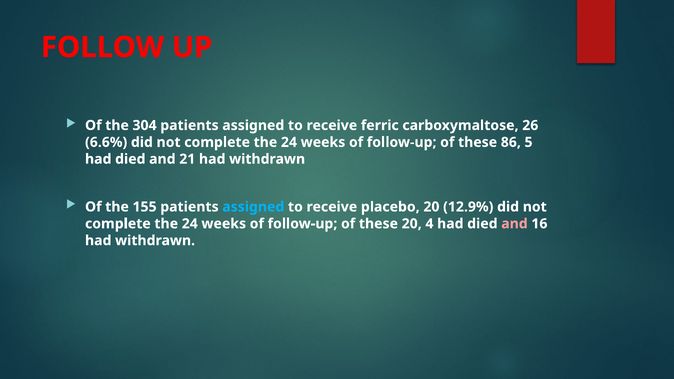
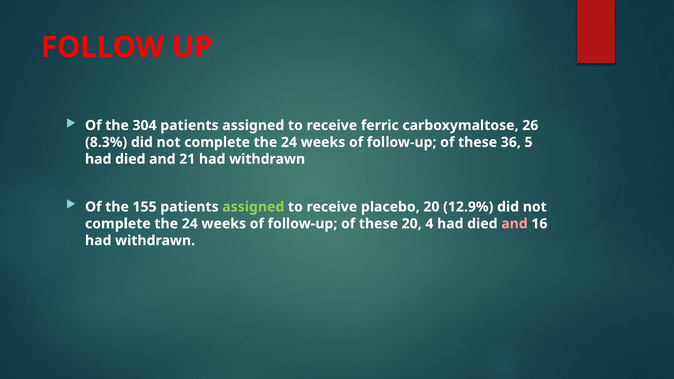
6.6%: 6.6% -> 8.3% (106, 142)
86: 86 -> 36 (511, 142)
assigned colour: light blue -> light green (253, 207)
